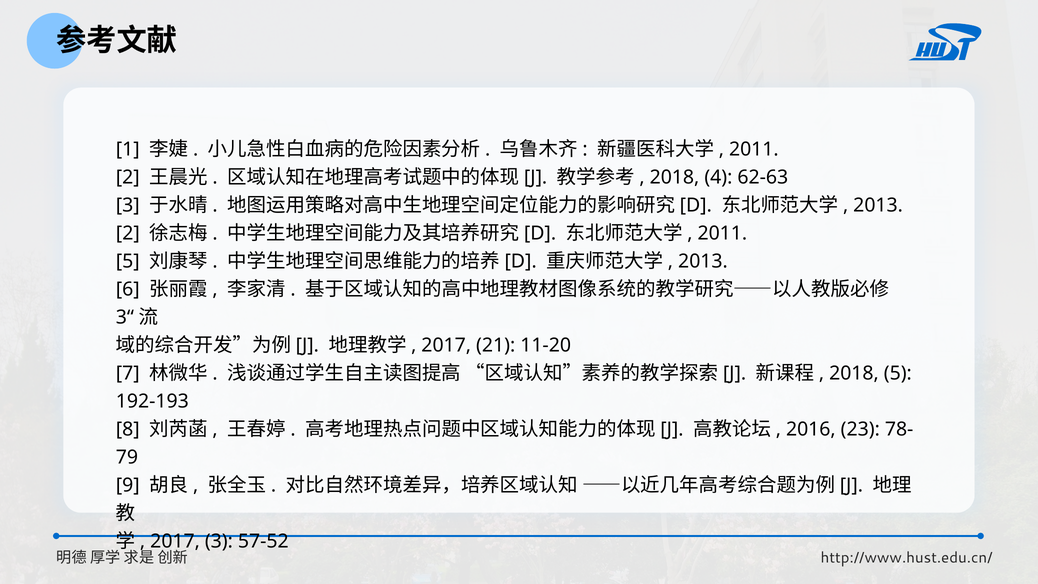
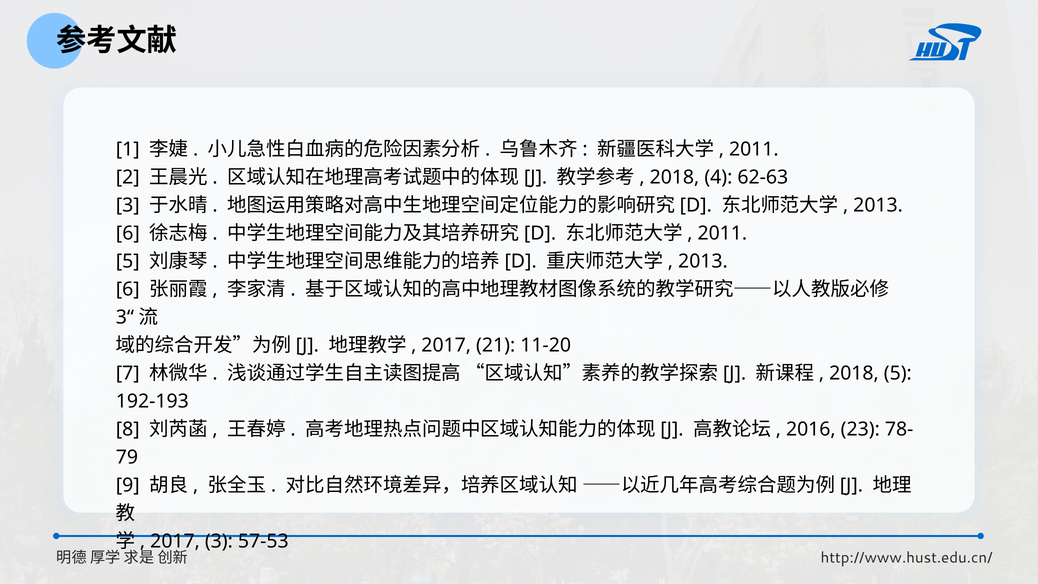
2: 2 -> 6 (128, 233)
57-52: 57-52 -> 57-53 (263, 541)
